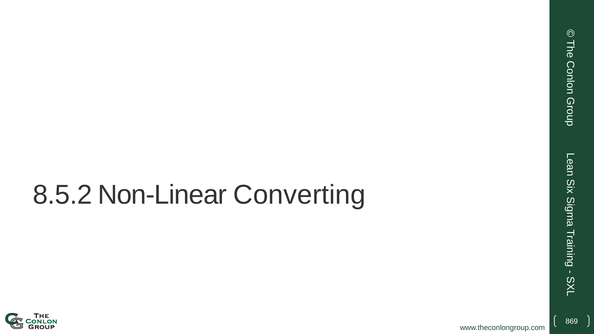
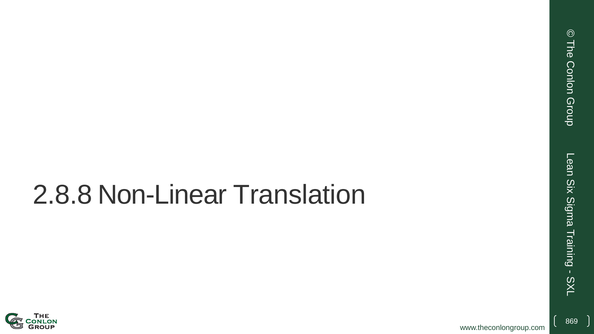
8.5.2: 8.5.2 -> 2.8.8 (62, 195)
Converting: Converting -> Translation (300, 195)
